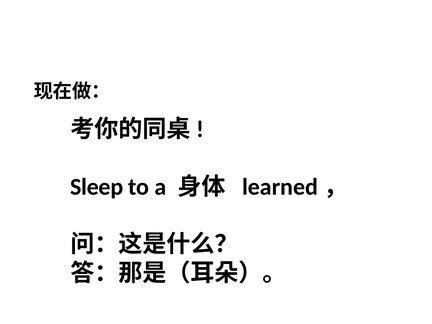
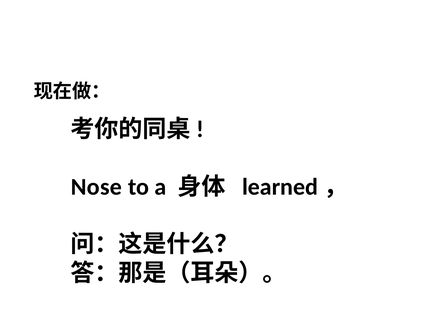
Sleep: Sleep -> Nose (96, 187)
